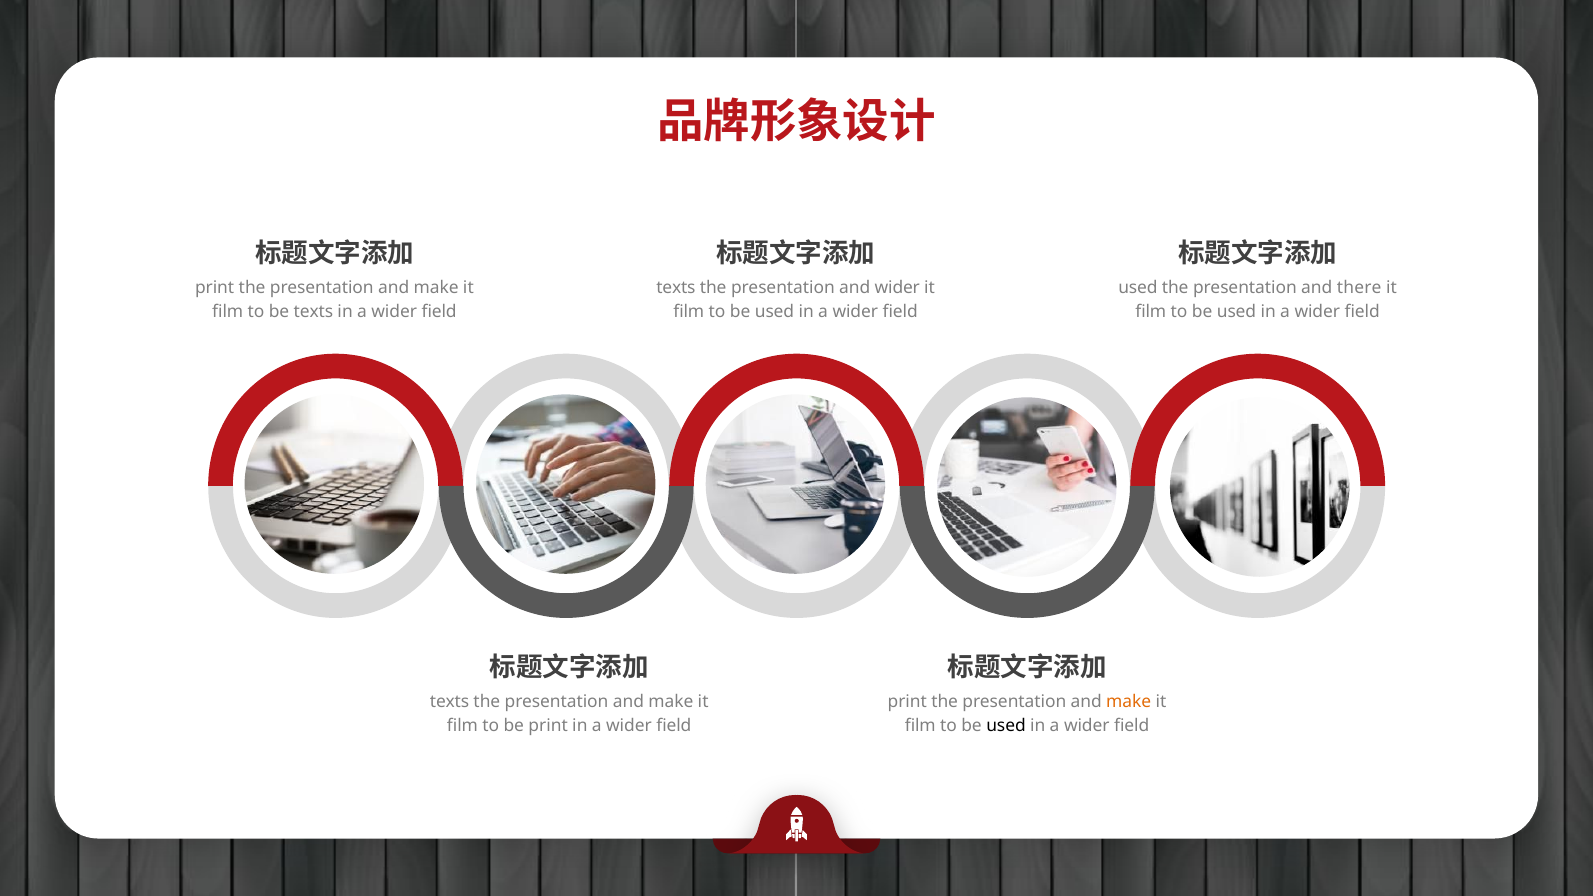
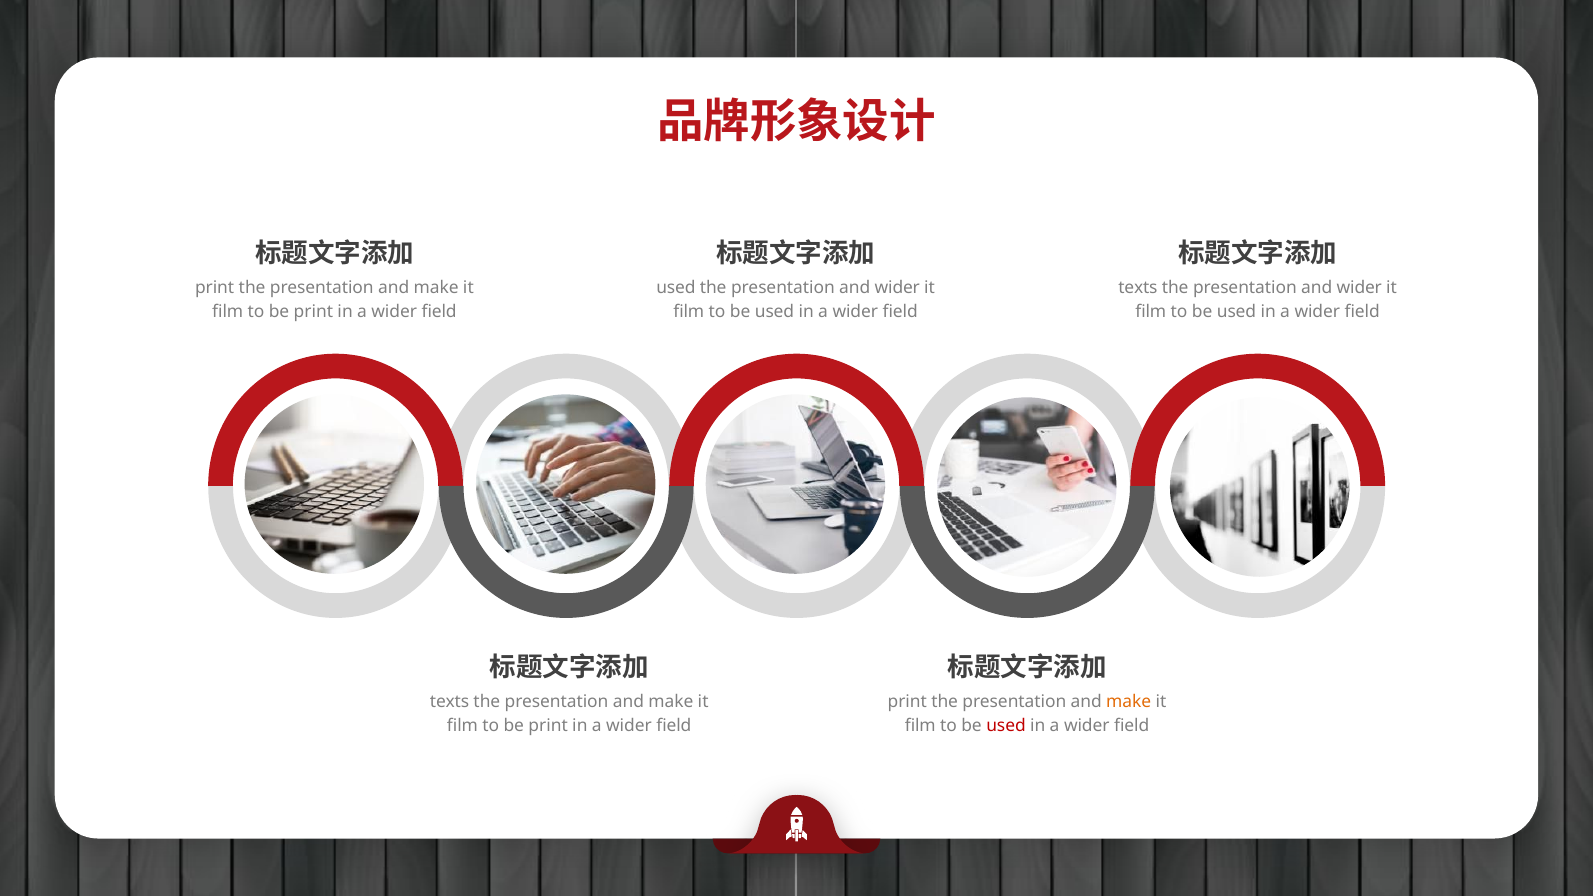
texts: texts -> used (676, 288)
used: used -> texts (1138, 288)
there: there -> wider (1359, 288)
texts: texts -> print (313, 312)
used colour: black -> red (1006, 725)
